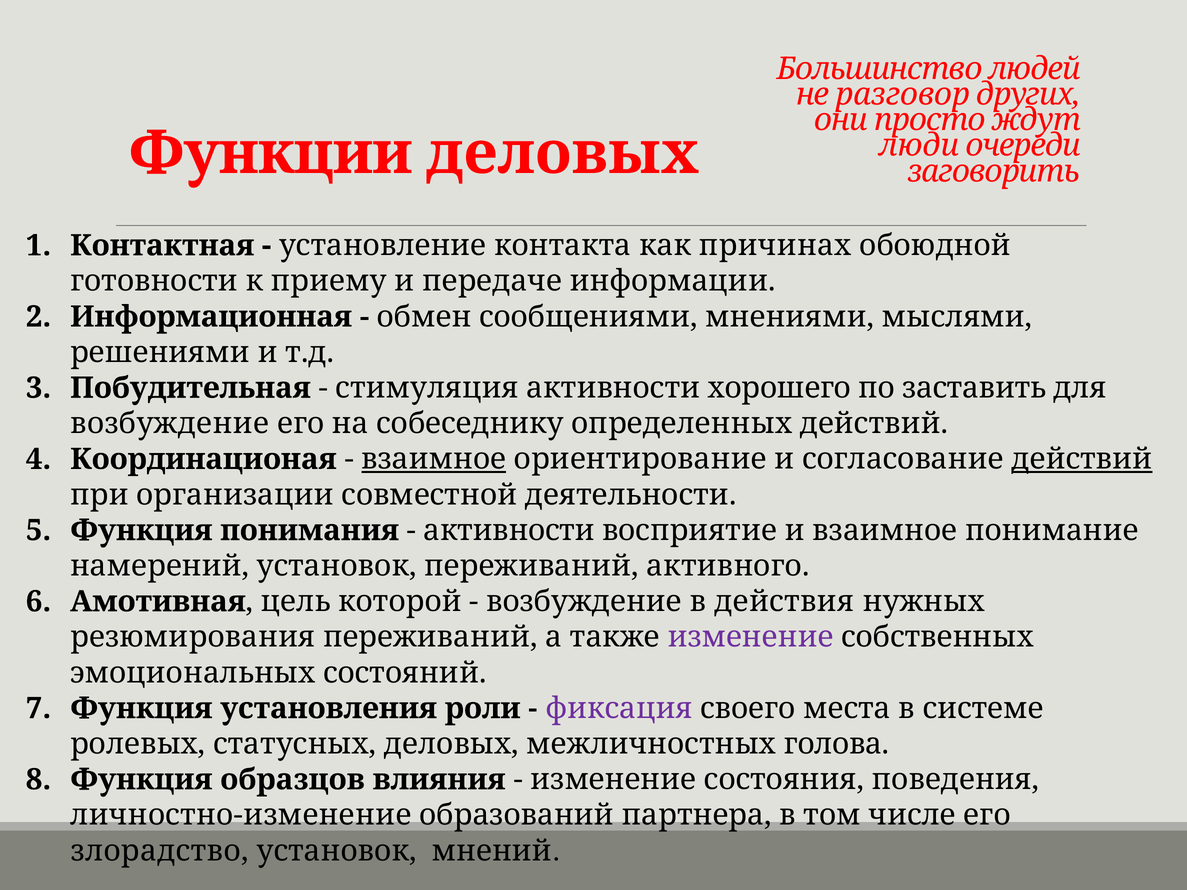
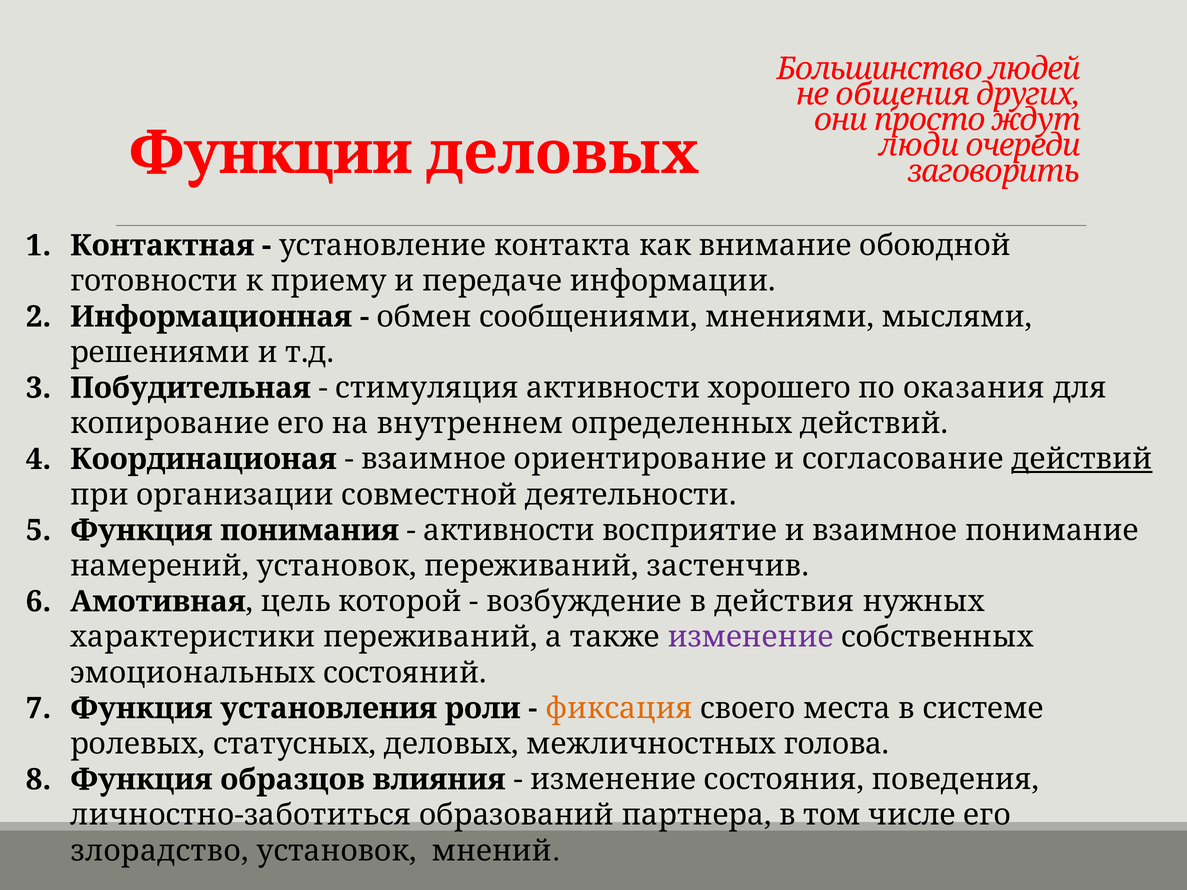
разговор: разговор -> общения (903, 95)
причинах: причинах -> внимание (775, 246)
заставить: заставить -> оказания (974, 388)
возбуждение: возбуждение -> копирование (170, 424)
собеседнику: собеседнику -> внутреннем (470, 424)
взаимное underline: present -> none (434, 459)
активного: активного -> застенчив (728, 566)
резюмирования: резюмирования -> характеристики (193, 637)
фиксация colour: purple -> orange (619, 709)
личностно-изменение: личностно-изменение -> личностно-заботиться (241, 815)
